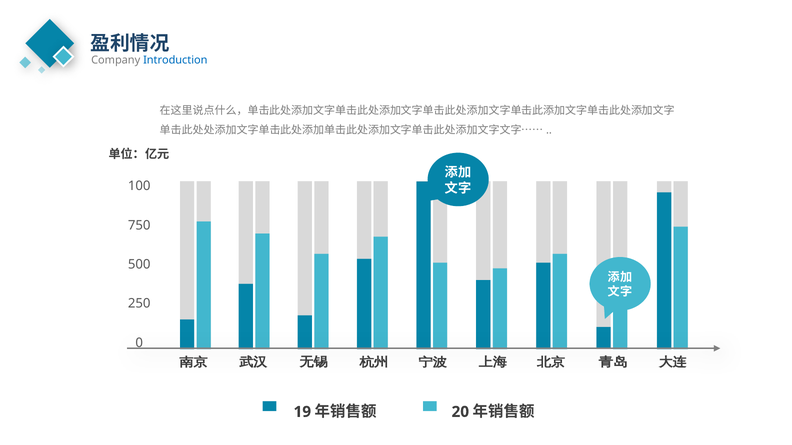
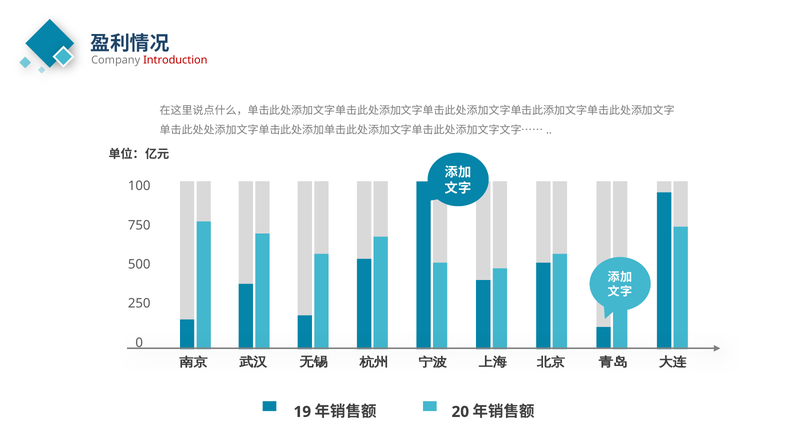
Introduction colour: blue -> red (175, 60)
